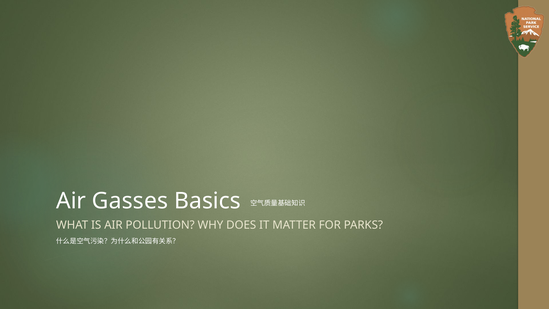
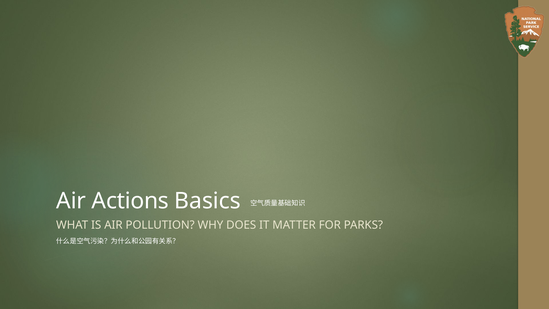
Gasses: Gasses -> Actions (130, 201)
